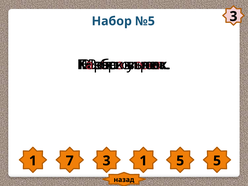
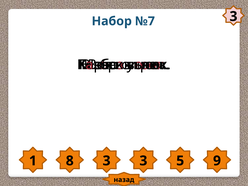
№5: №5 -> №7 (145, 21)
7: 7 -> 8 (70, 161)
3 1: 1 -> 3 (143, 161)
5 5: 5 -> 9 (217, 161)
